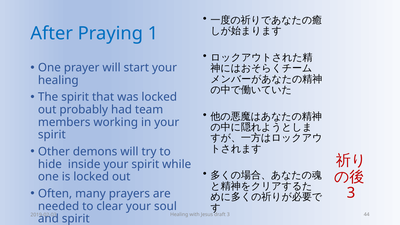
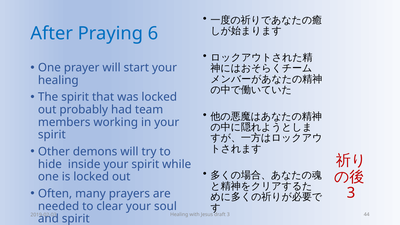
1: 1 -> 6 (153, 34)
